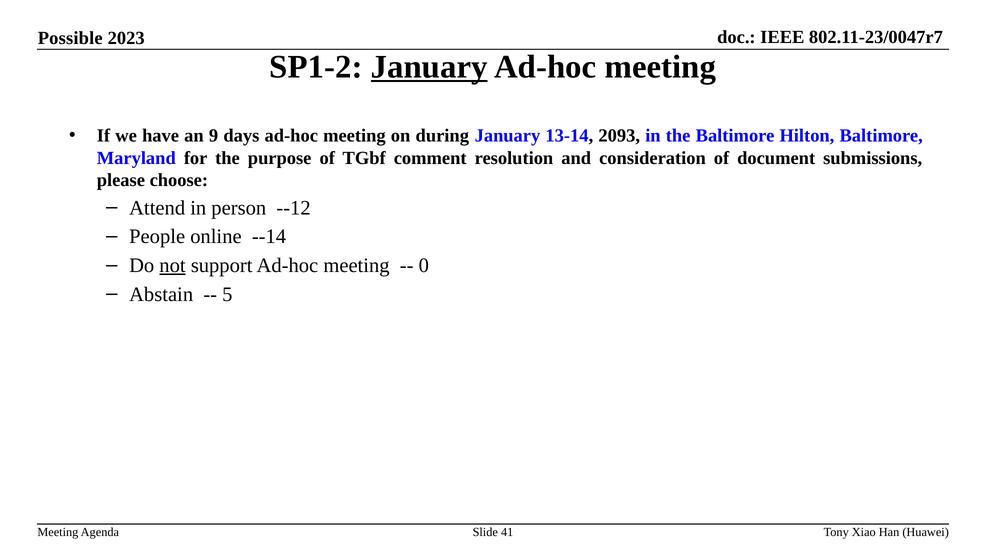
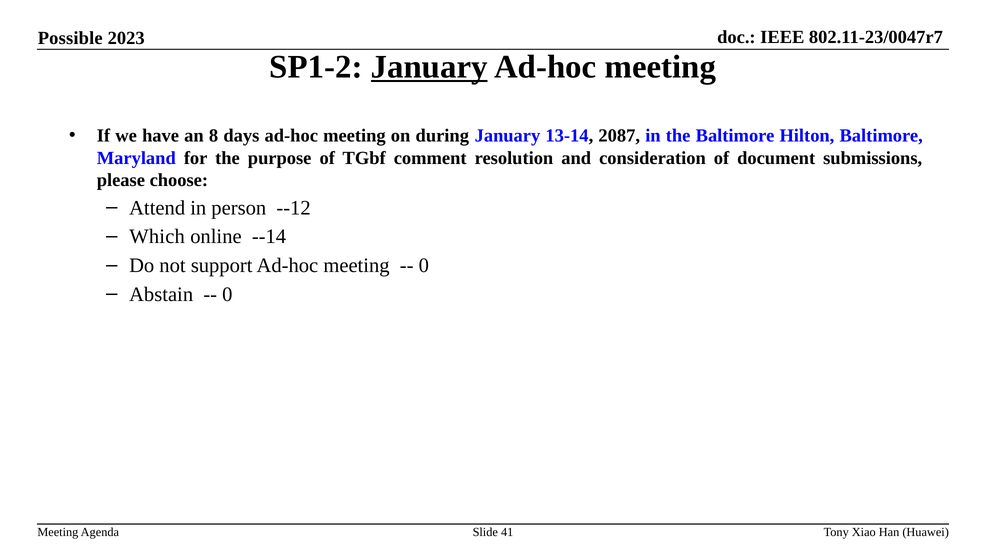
9: 9 -> 8 (214, 136)
2093: 2093 -> 2087 (619, 136)
People: People -> Which (157, 236)
not underline: present -> none (173, 265)
5: 5 -> 0 (227, 294)
